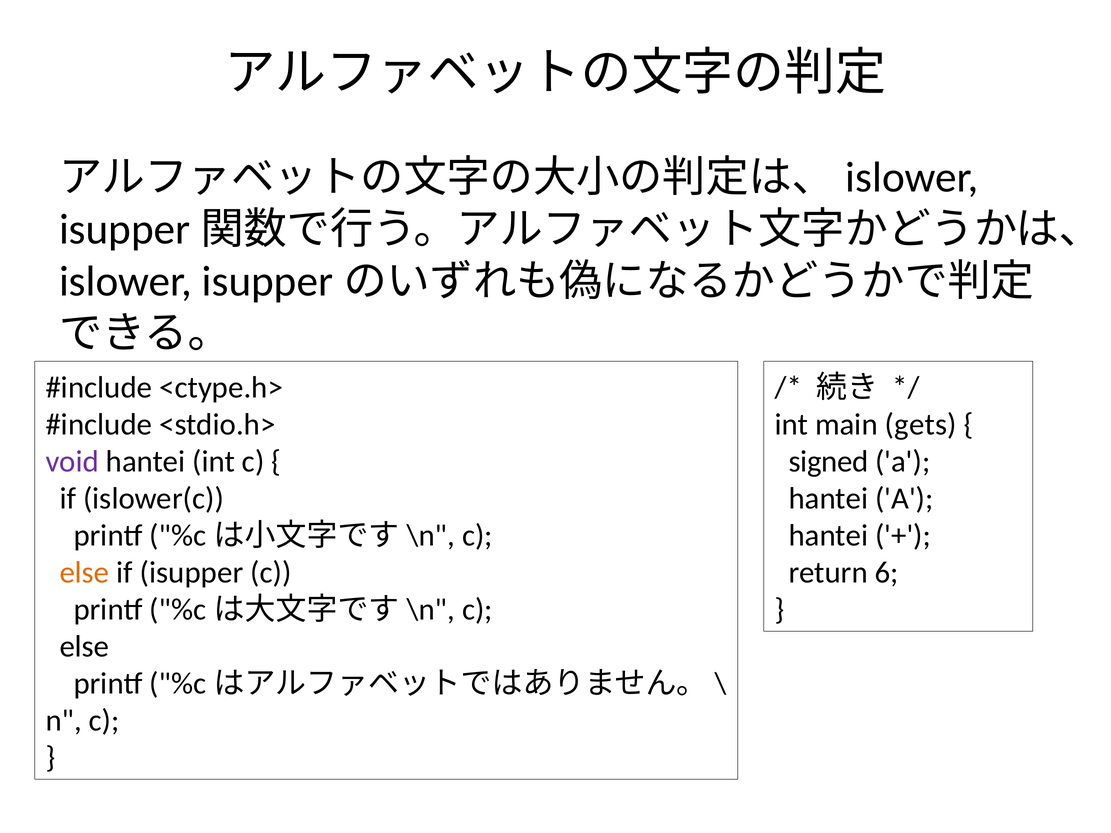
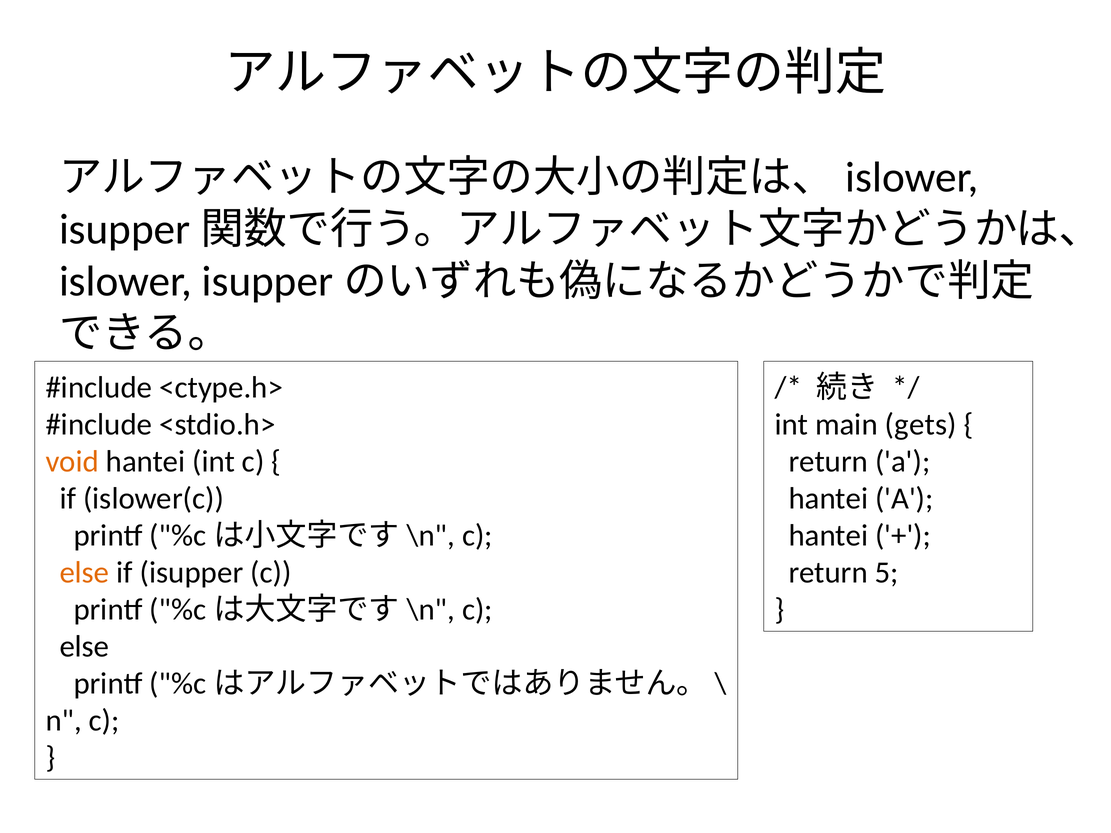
void colour: purple -> orange (72, 462)
signed: signed -> return (828, 462)
6: 6 -> 5 (887, 573)
